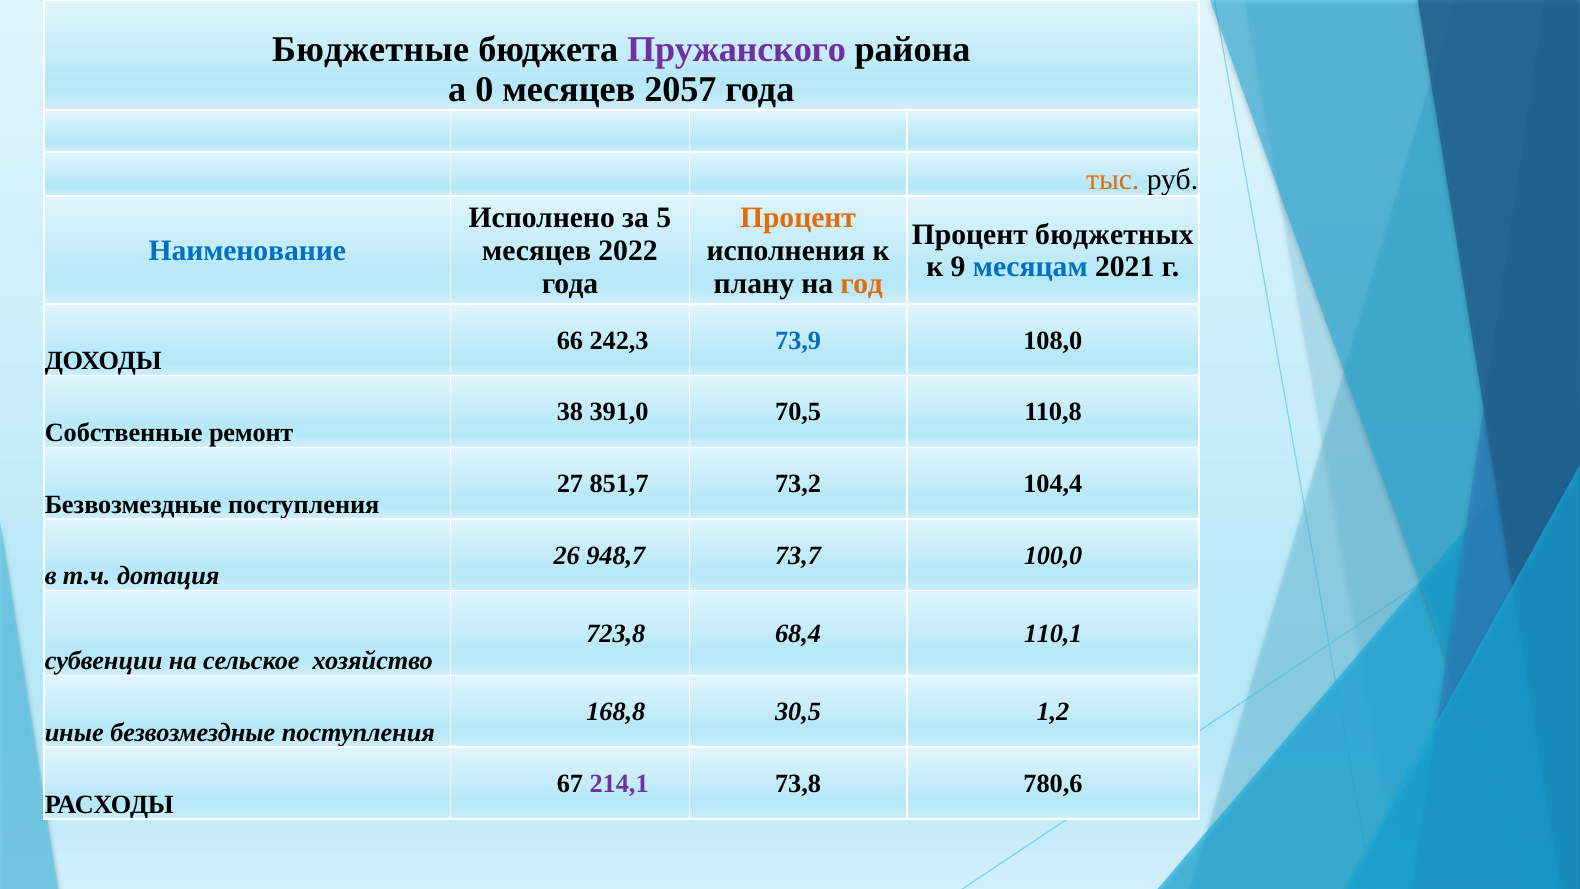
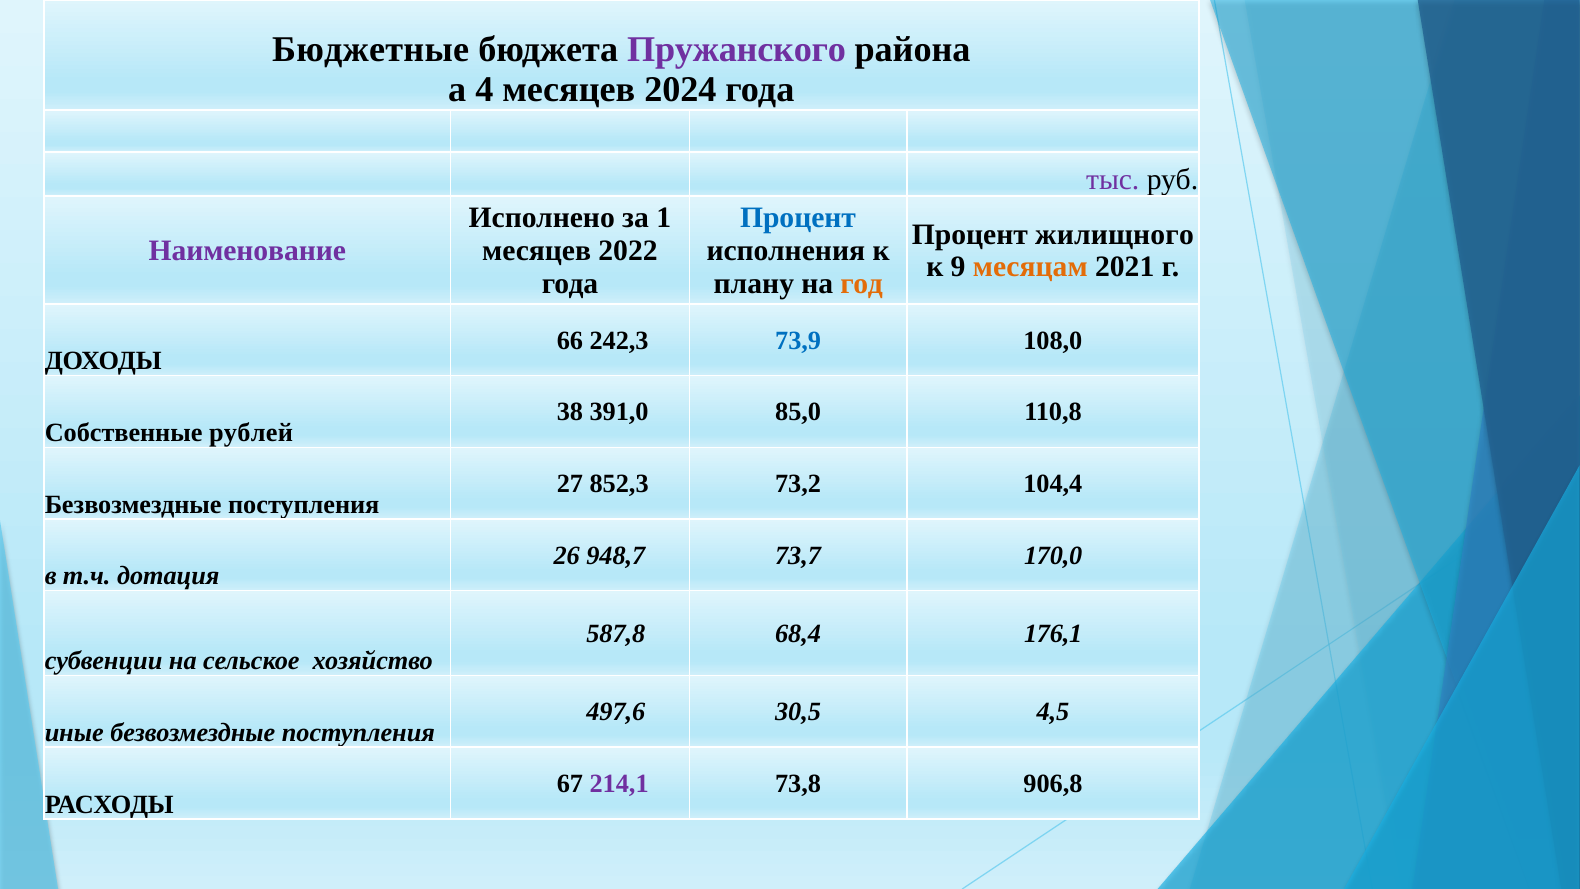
0: 0 -> 4 (484, 90)
2057: 2057 -> 2024 (680, 90)
тыс colour: orange -> purple (1113, 180)
5: 5 -> 1 (664, 218)
Процент colour: orange -> blue (798, 218)
бюджетных: бюджетных -> жилищного (1115, 234)
Наименование colour: blue -> purple (247, 251)
месяцам colour: blue -> orange (1030, 267)
70,5: 70,5 -> 85,0 (798, 412)
ремонт: ремонт -> рублей (251, 433)
851,7: 851,7 -> 852,3 (619, 484)
100,0: 100,0 -> 170,0 (1053, 555)
723,8: 723,8 -> 587,8 (616, 634)
110,1: 110,1 -> 176,1 (1053, 634)
168,8: 168,8 -> 497,6 (616, 712)
1,2: 1,2 -> 4,5 (1053, 712)
780,6: 780,6 -> 906,8 (1053, 783)
